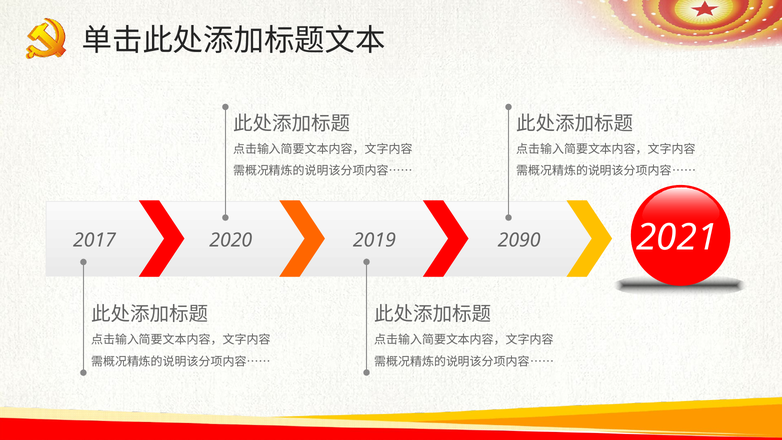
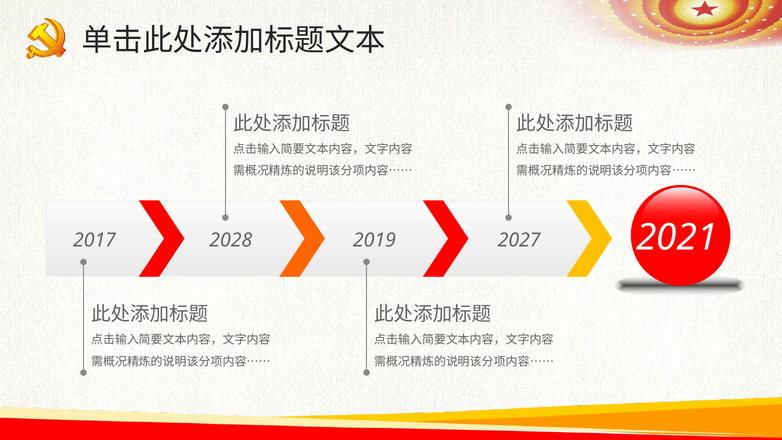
2020: 2020 -> 2028 (231, 240)
2090: 2090 -> 2027 (519, 240)
